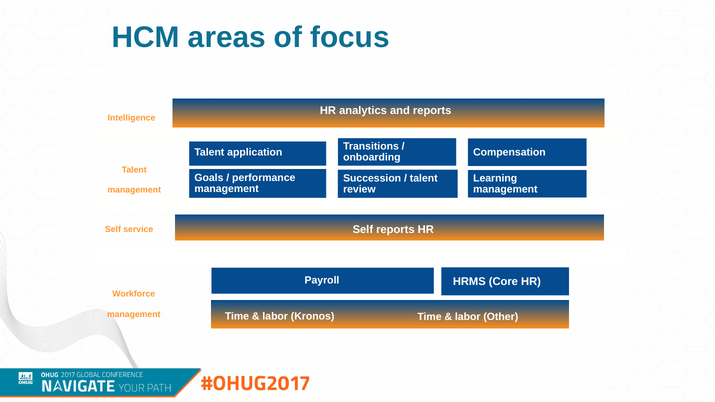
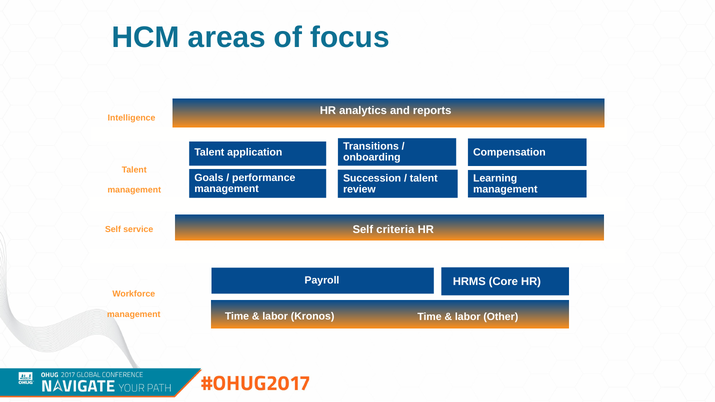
Self reports: reports -> criteria (395, 230)
